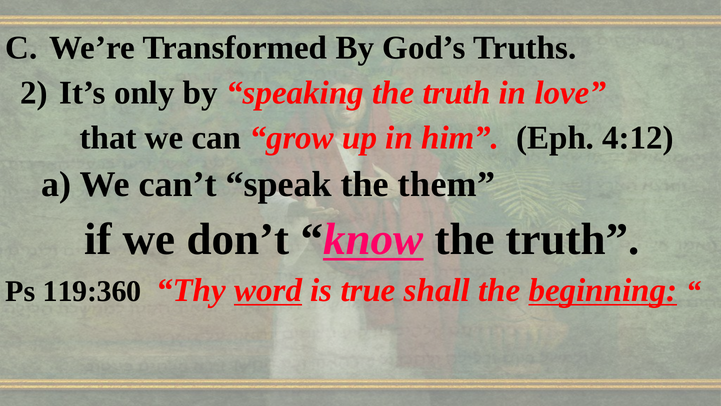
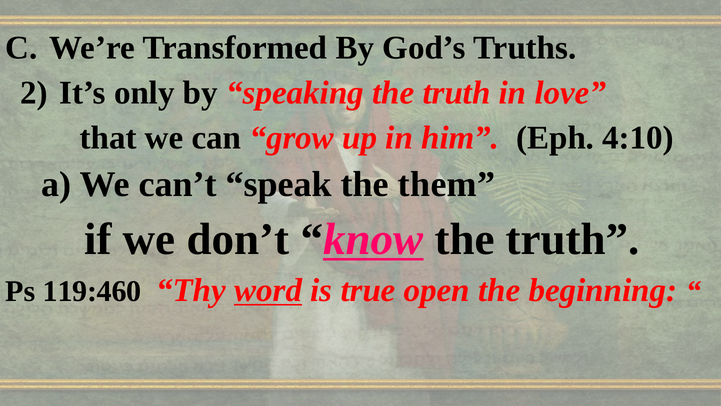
4:12: 4:12 -> 4:10 (638, 137)
119:360: 119:360 -> 119:460 (92, 291)
shall: shall -> open (437, 290)
beginning underline: present -> none (603, 290)
